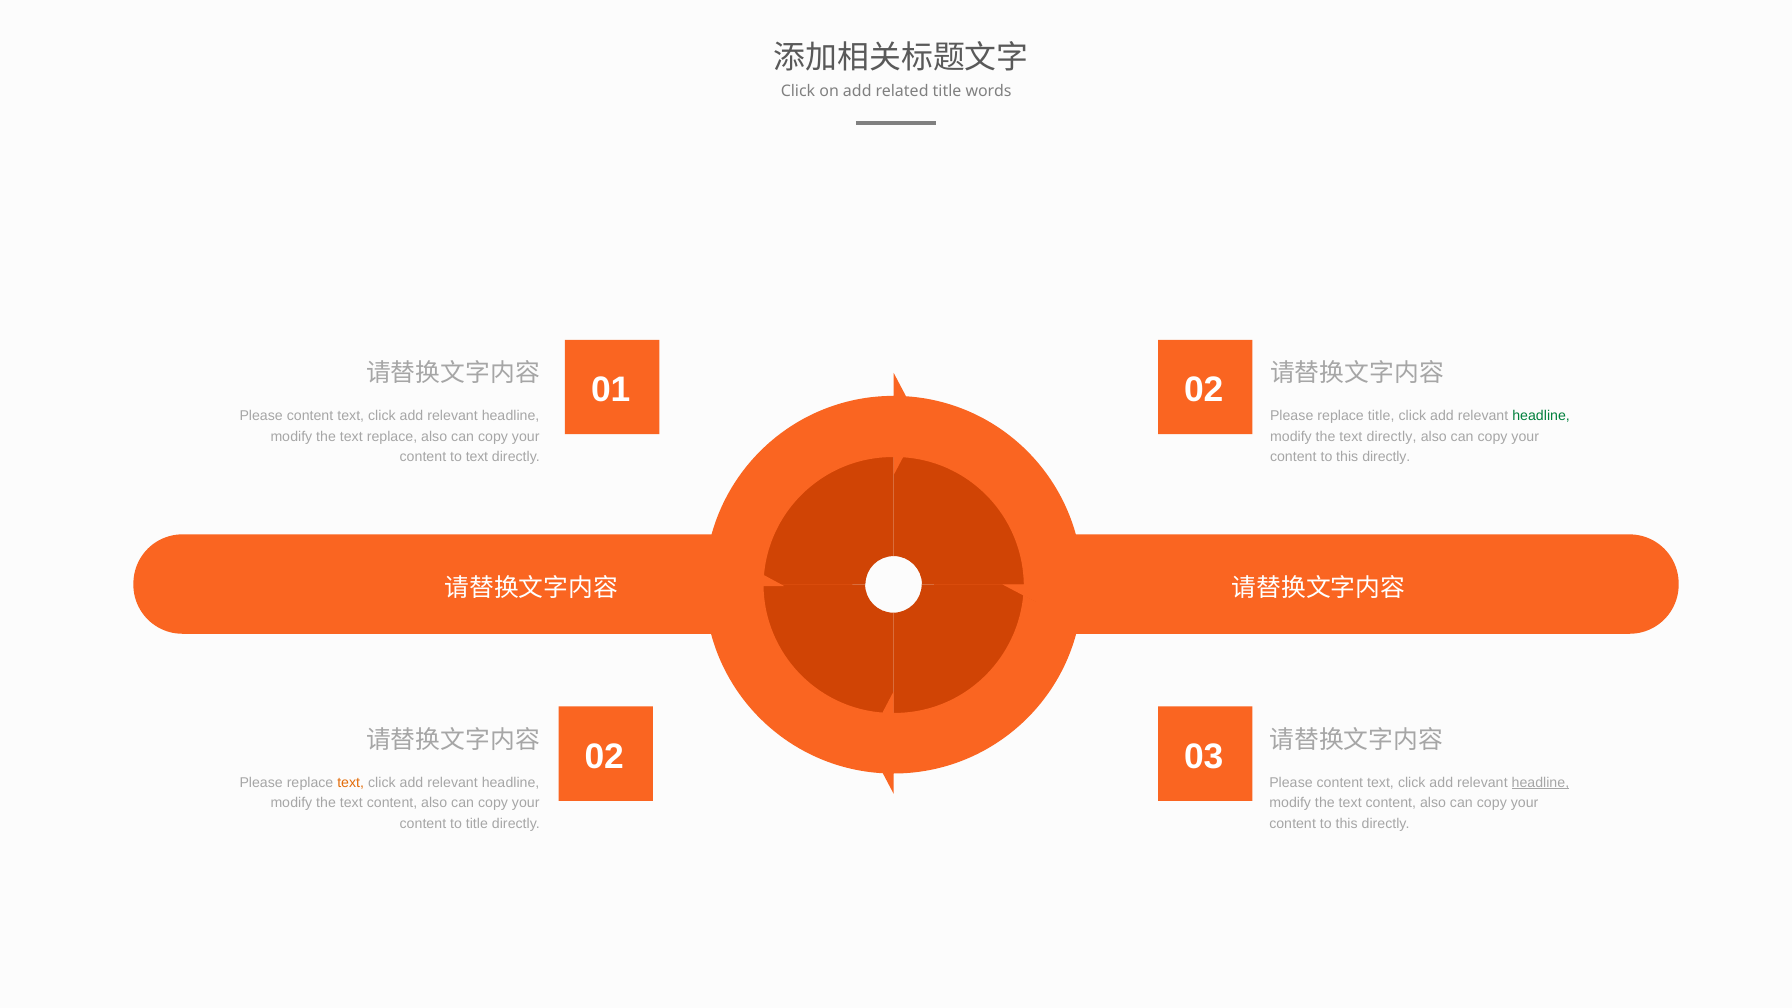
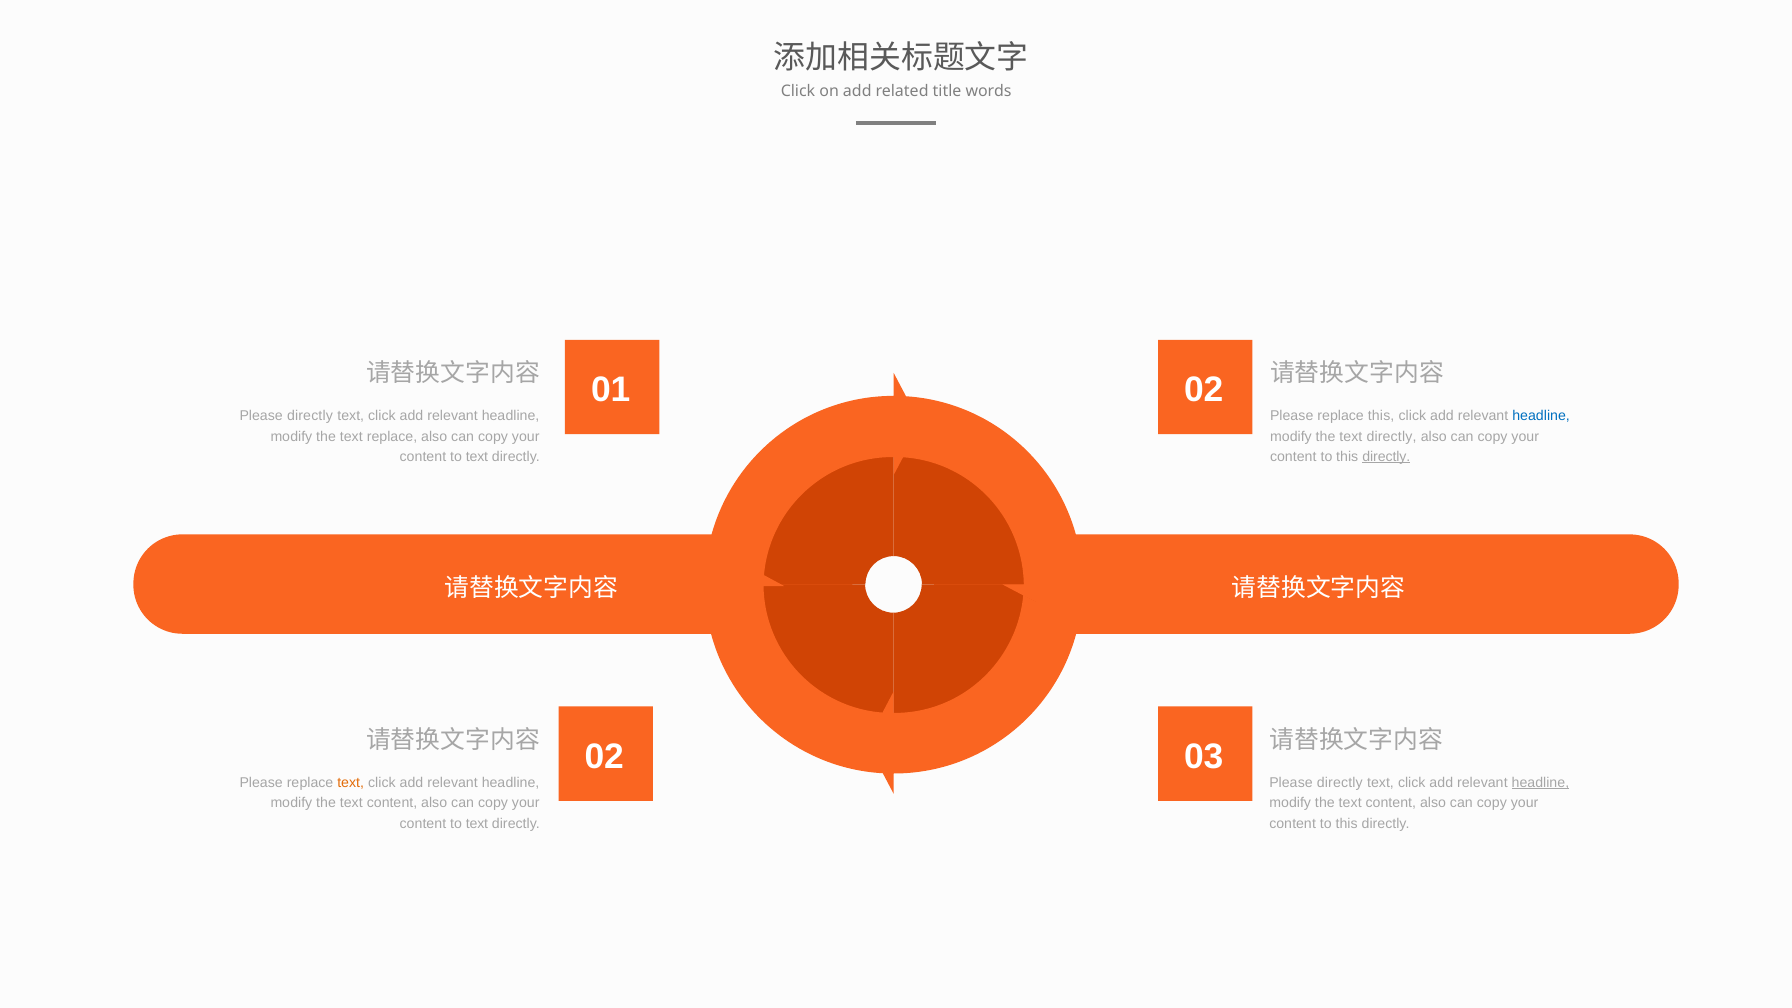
content: content -> directly (310, 416)
replace title: title -> this (1381, 416)
headline colour: green -> blue (1541, 416)
directly underline: none -> present (1386, 457)
content: content -> directly (1340, 783)
title: title -> text (477, 823)
